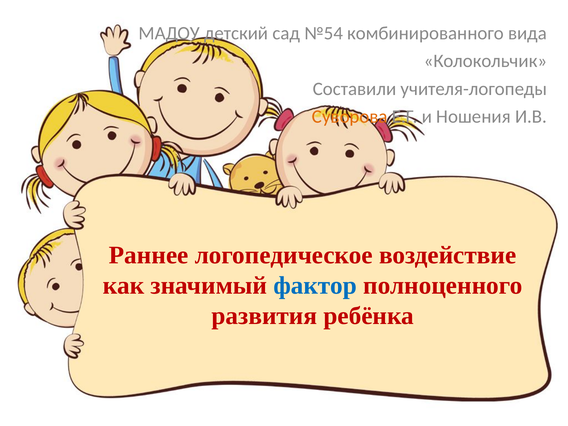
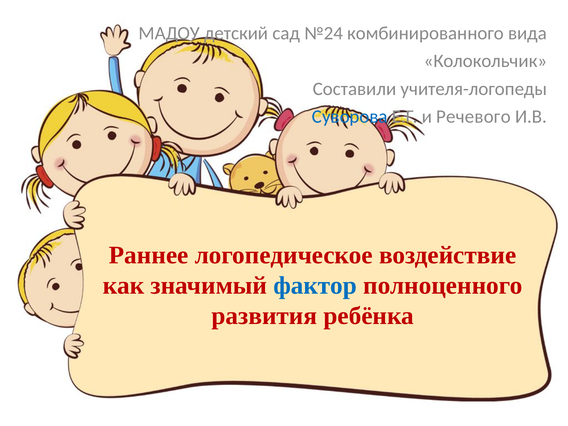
№54: №54 -> №24 (324, 33)
Суворова colour: orange -> blue (350, 117)
Ношения: Ношения -> Речевого (473, 117)
